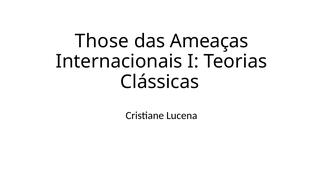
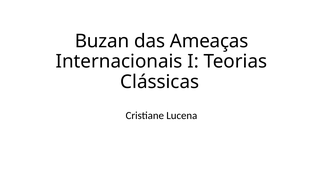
Those: Those -> Buzan (102, 41)
